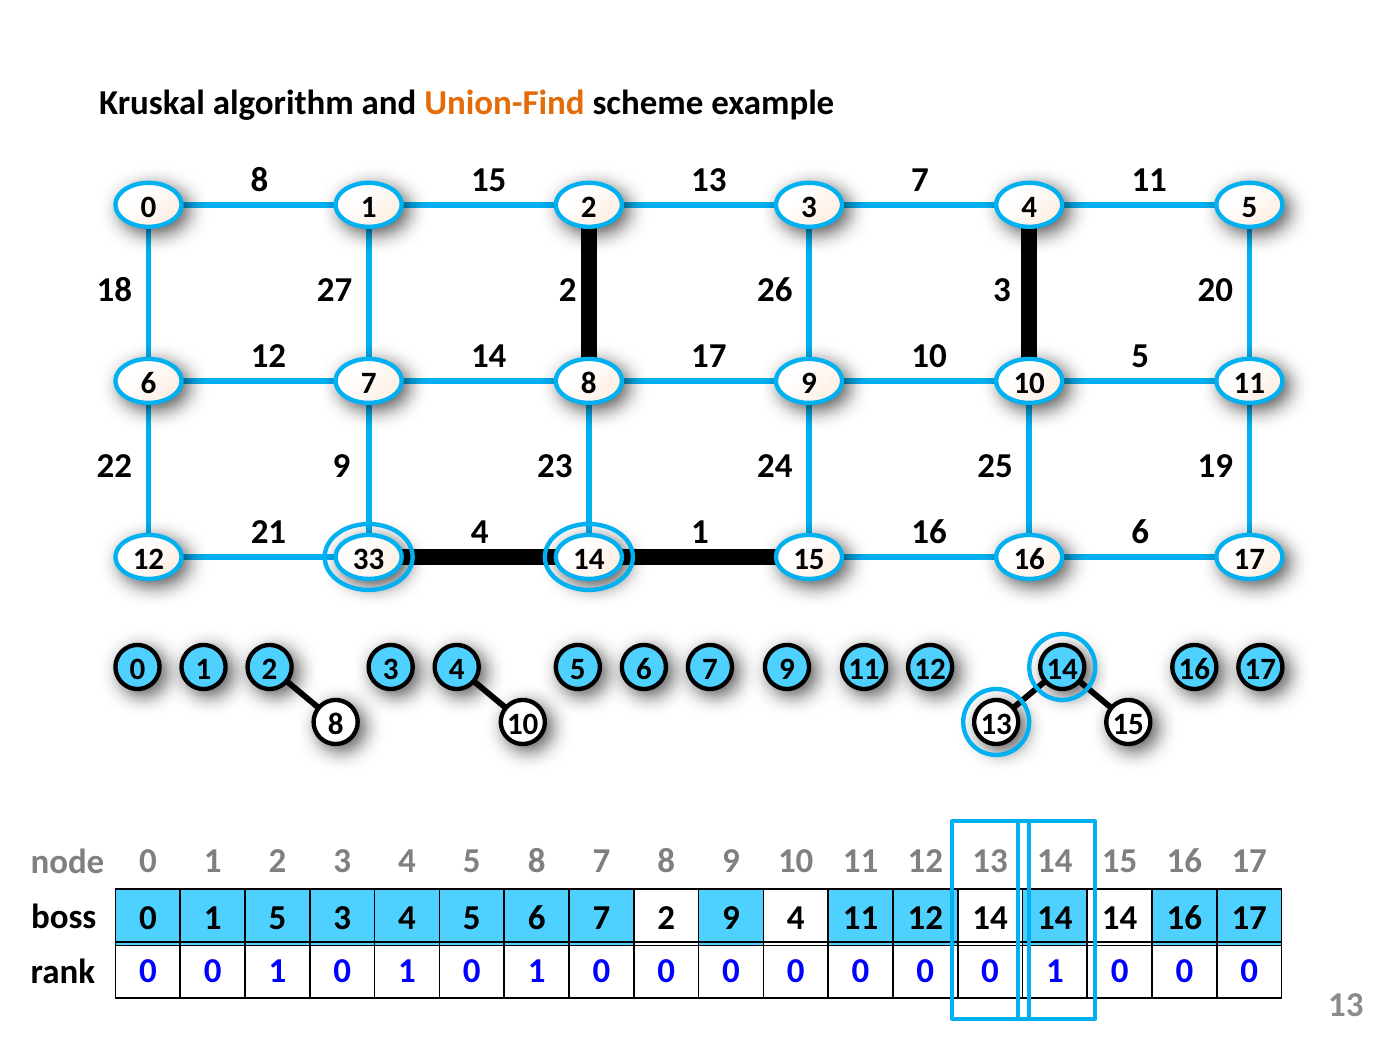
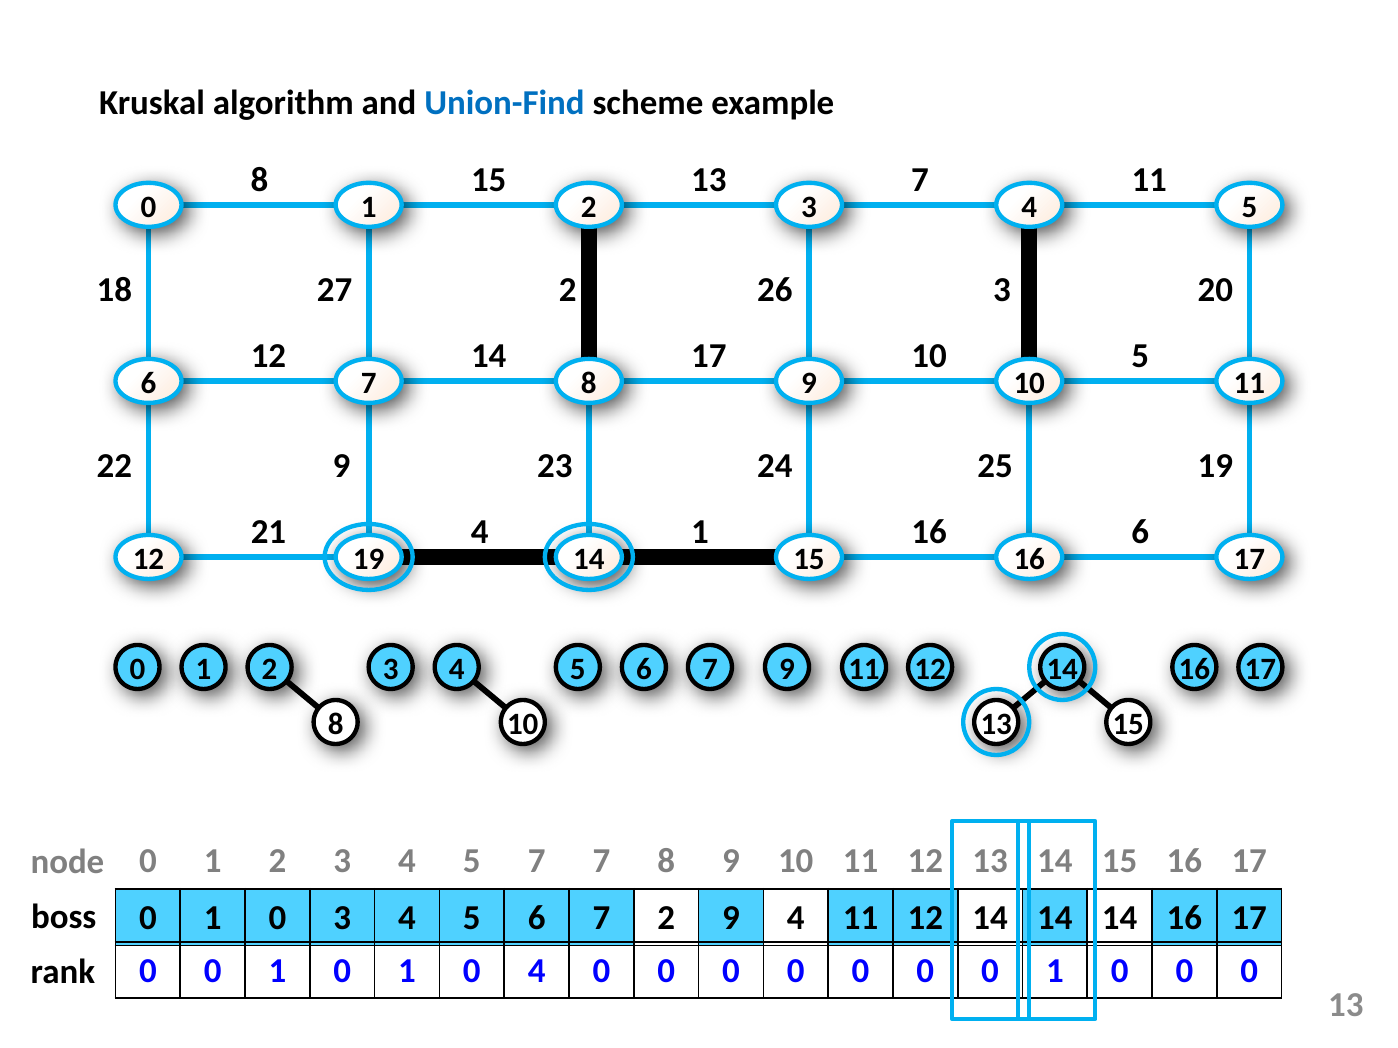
Union-Find colour: orange -> blue (505, 103)
12 33: 33 -> 19 (369, 559)
5 8: 8 -> 7 (537, 861)
5: 5 -> 0 (277, 918)
1: 1 -> 4 (537, 971)
